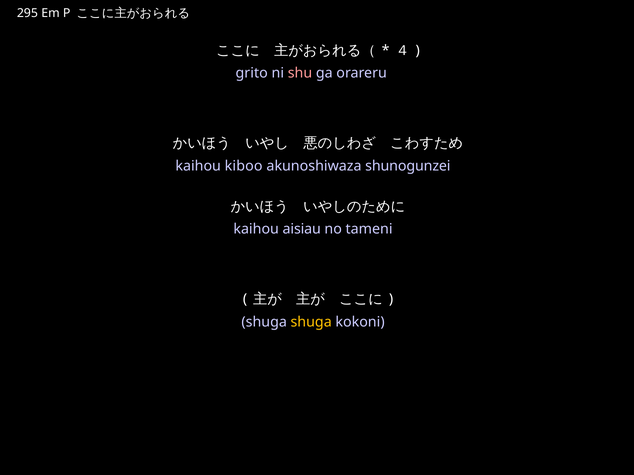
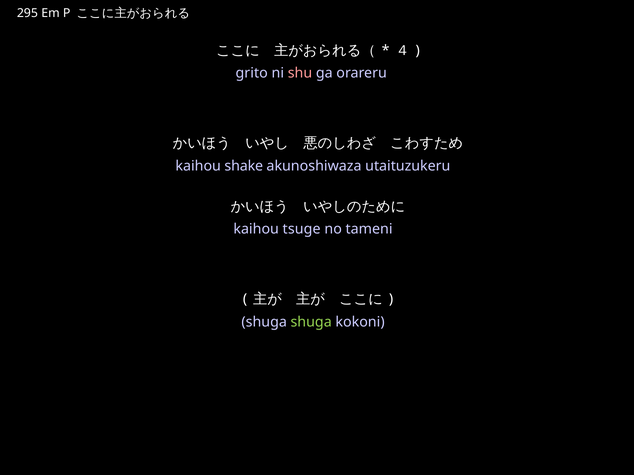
kiboo: kiboo -> shake (244, 166)
shunogunzei: shunogunzei -> utaituzukeru (408, 166)
aisiau: aisiau -> tsuge (302, 229)
shuga colour: yellow -> light green (311, 322)
